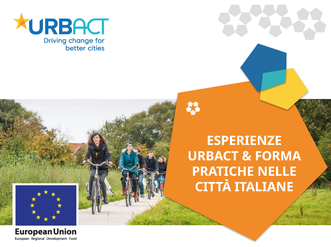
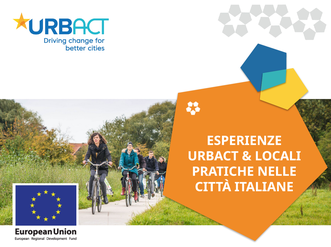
FORMA: FORMA -> LOCALI (278, 157)
